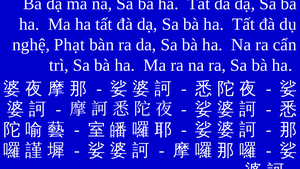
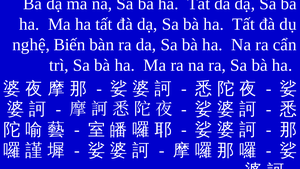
Phạt: Phạt -> Biến (70, 45)
